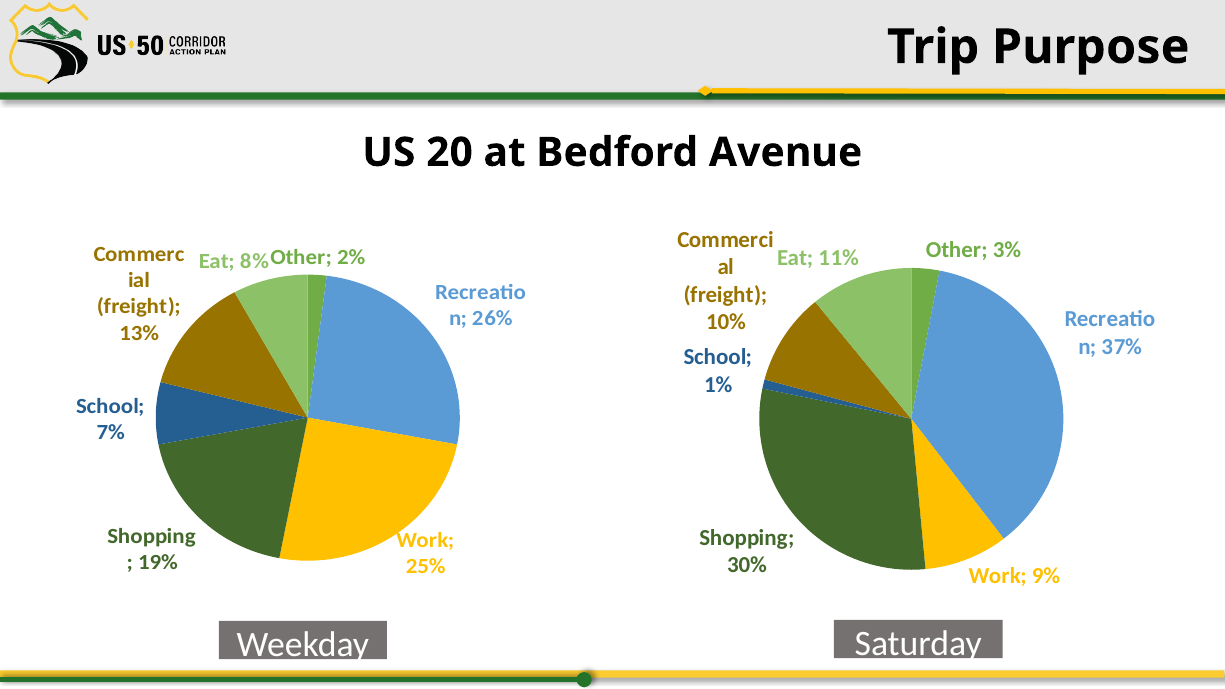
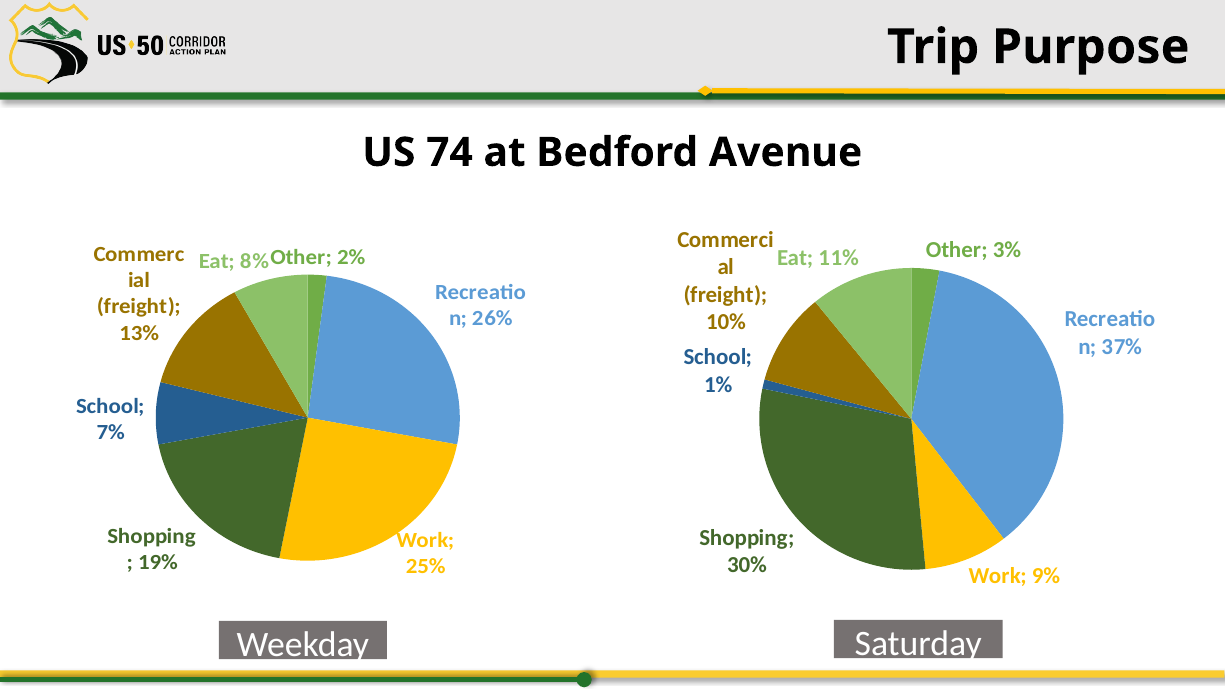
20: 20 -> 74 (450, 152)
